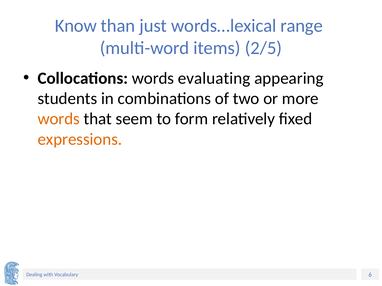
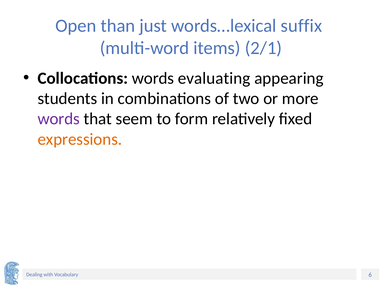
Know: Know -> Open (76, 26)
range: range -> suffix (301, 26)
2/5: 2/5 -> 2/1 (263, 48)
words colour: orange -> purple (59, 119)
